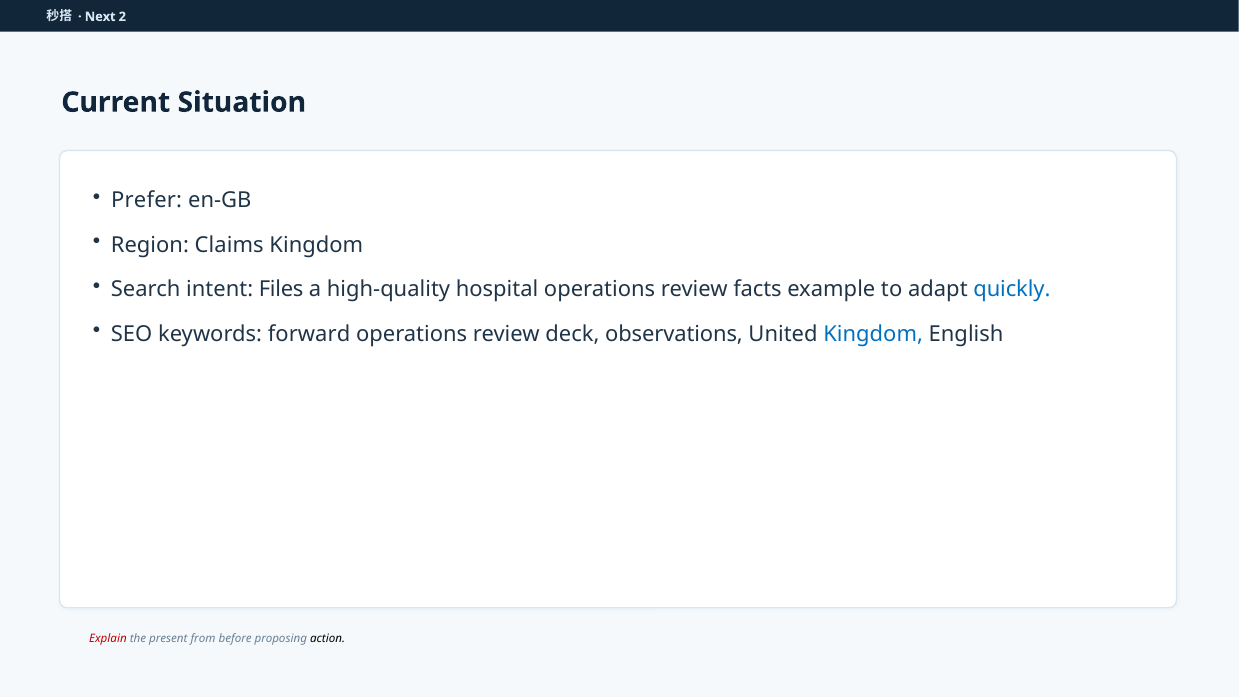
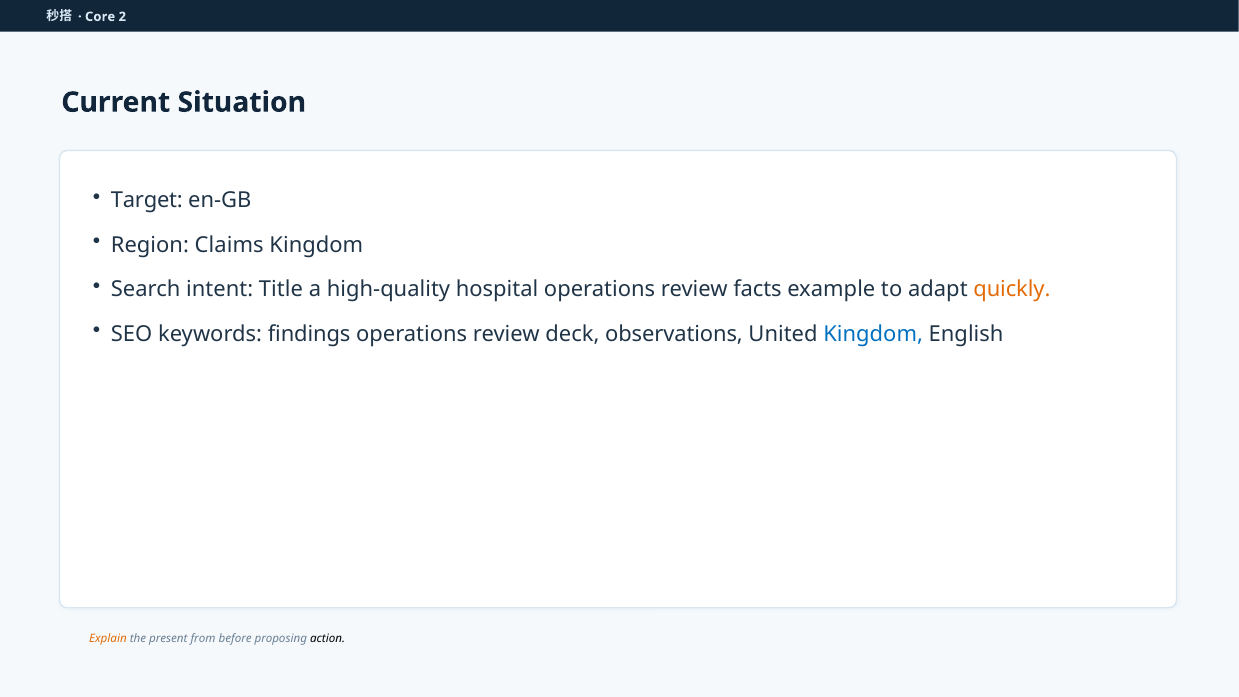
Next: Next -> Core (100, 17)
Prefer: Prefer -> Target (147, 201)
Files: Files -> Title (281, 289)
quickly colour: blue -> orange (1012, 289)
forward: forward -> findings (309, 334)
Explain colour: red -> orange (108, 638)
